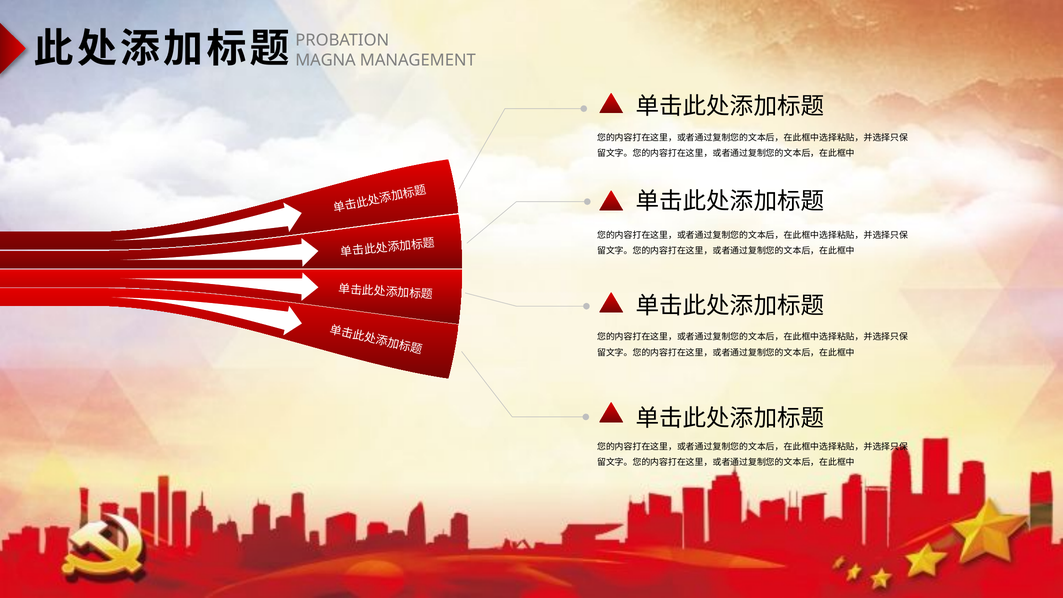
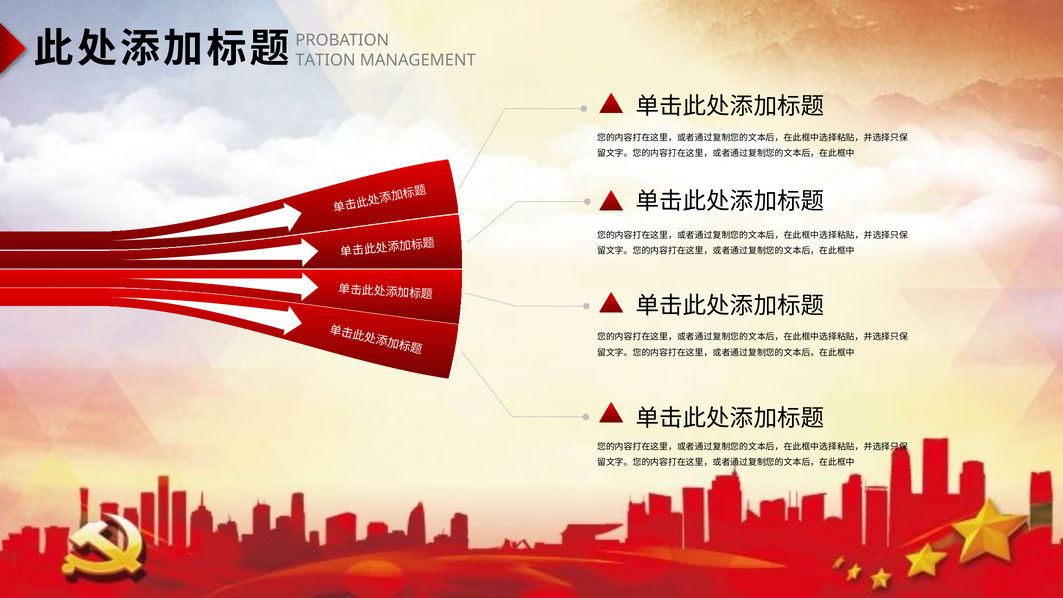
MAGNA: MAGNA -> TATION (325, 60)
